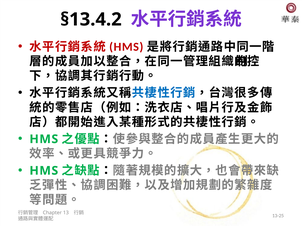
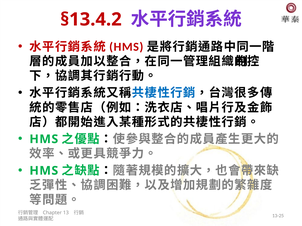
§13.4.2 colour: black -> red (91, 19)
